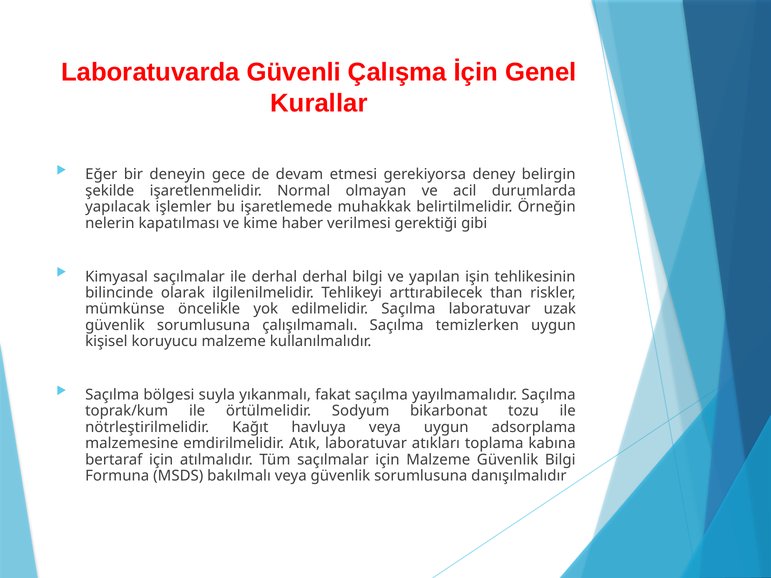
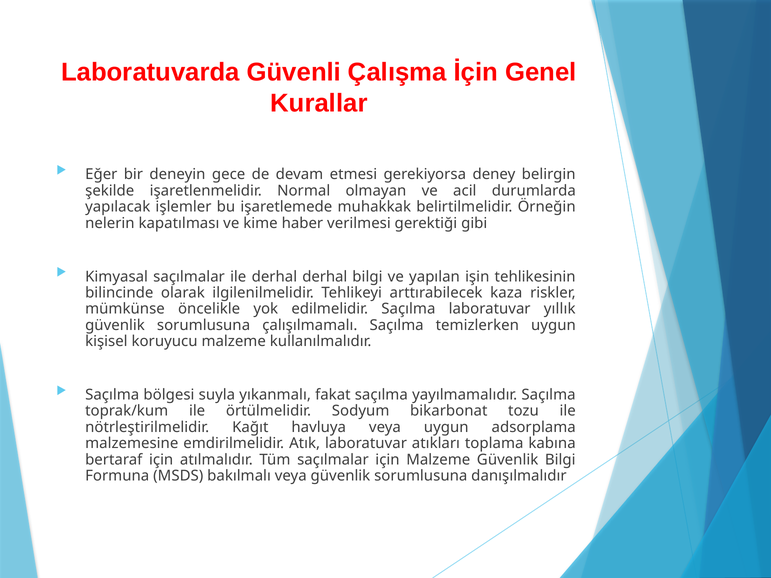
than: than -> kaza (506, 293)
uzak: uzak -> yıllık (560, 309)
